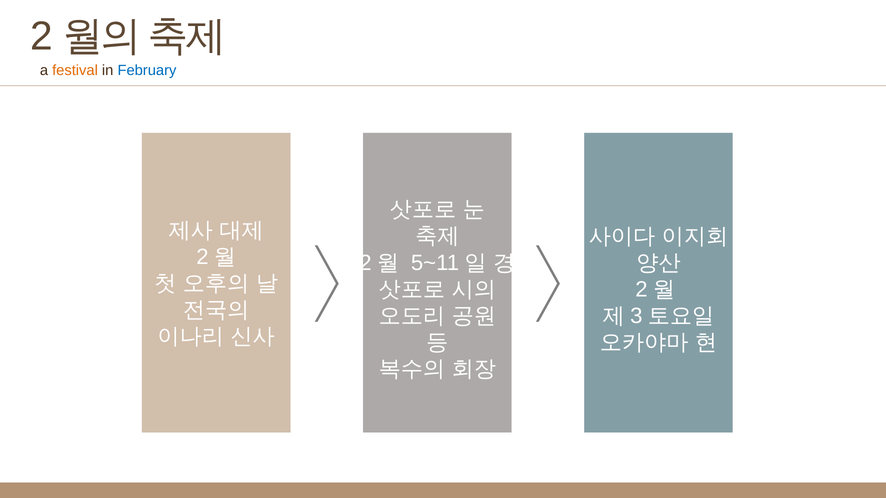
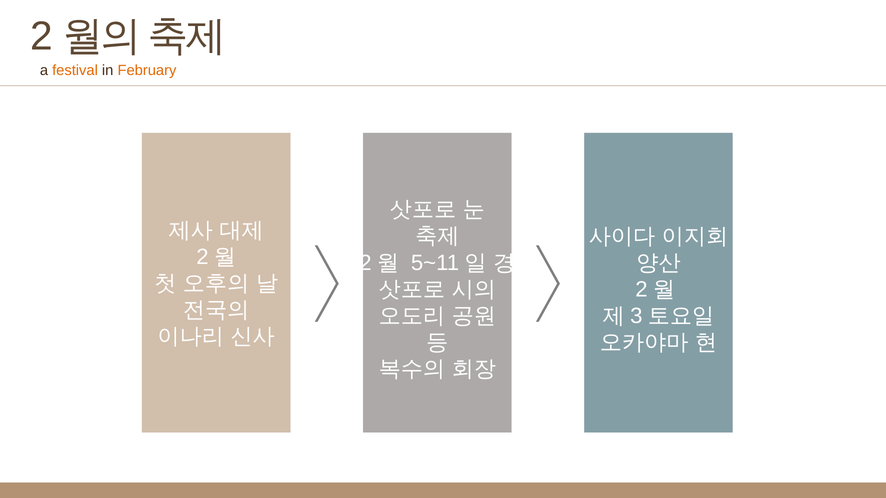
February colour: blue -> orange (147, 70)
